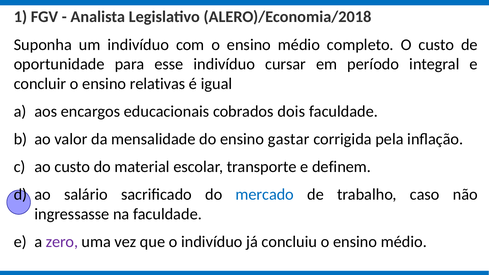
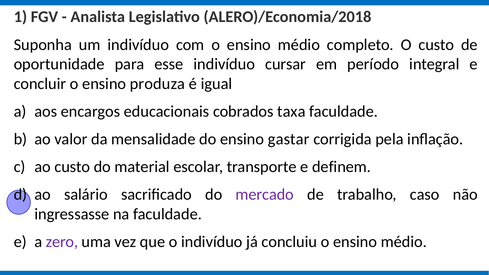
relativas: relativas -> produza (158, 84)
dois: dois -> taxa (291, 111)
mercado colour: blue -> purple (265, 195)
